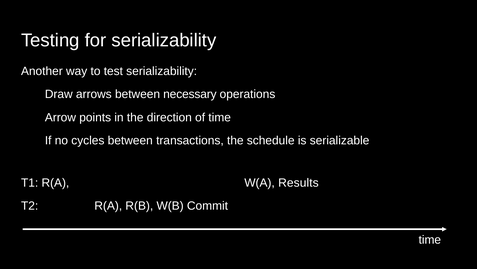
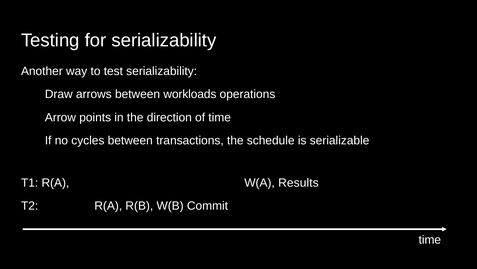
necessary: necessary -> workloads (190, 94)
